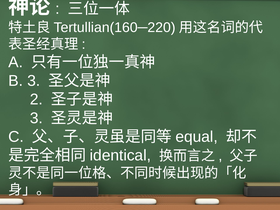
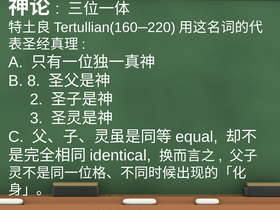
B 3: 3 -> 8 (34, 81)
